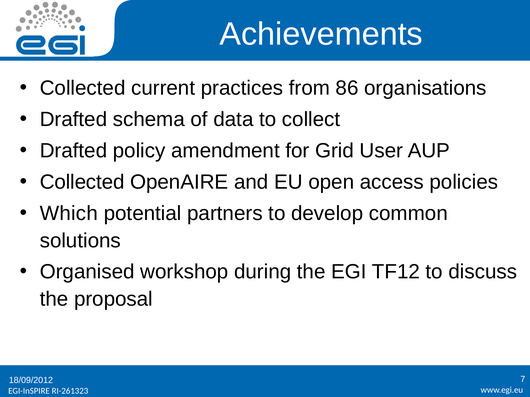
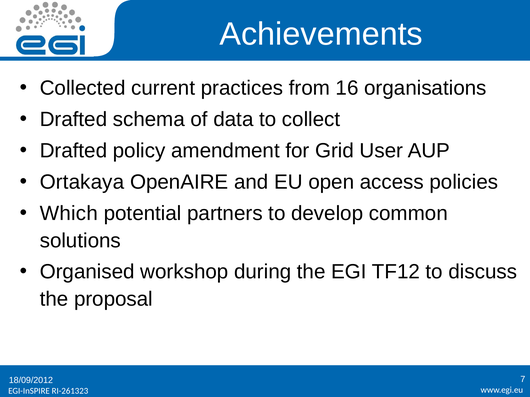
86: 86 -> 16 (347, 88)
Collected: Collected -> Ortakaya (82, 182)
